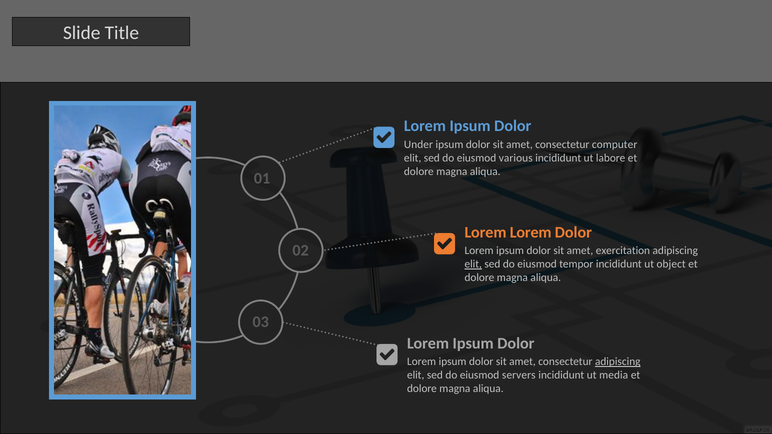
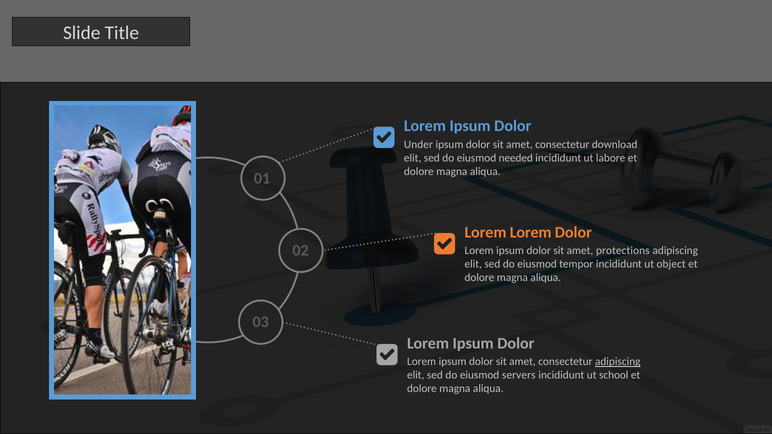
computer: computer -> download (615, 144)
various: various -> needed (516, 158)
exercitation: exercitation -> protections (623, 251)
elit underline: present -> none (473, 264)
media: media -> school (614, 375)
